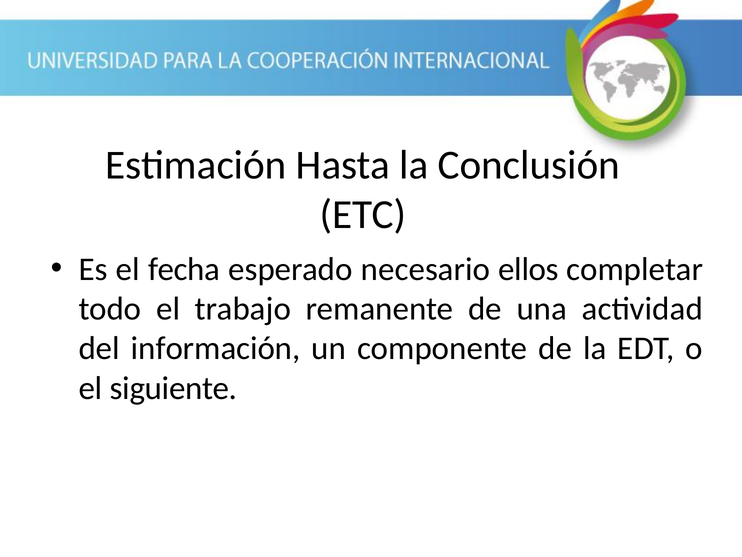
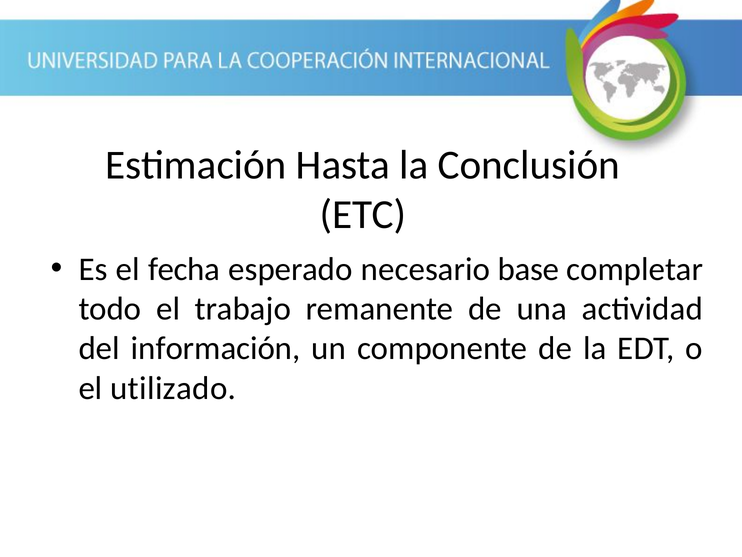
ellos: ellos -> base (528, 269)
siguiente: siguiente -> utilizado (173, 388)
